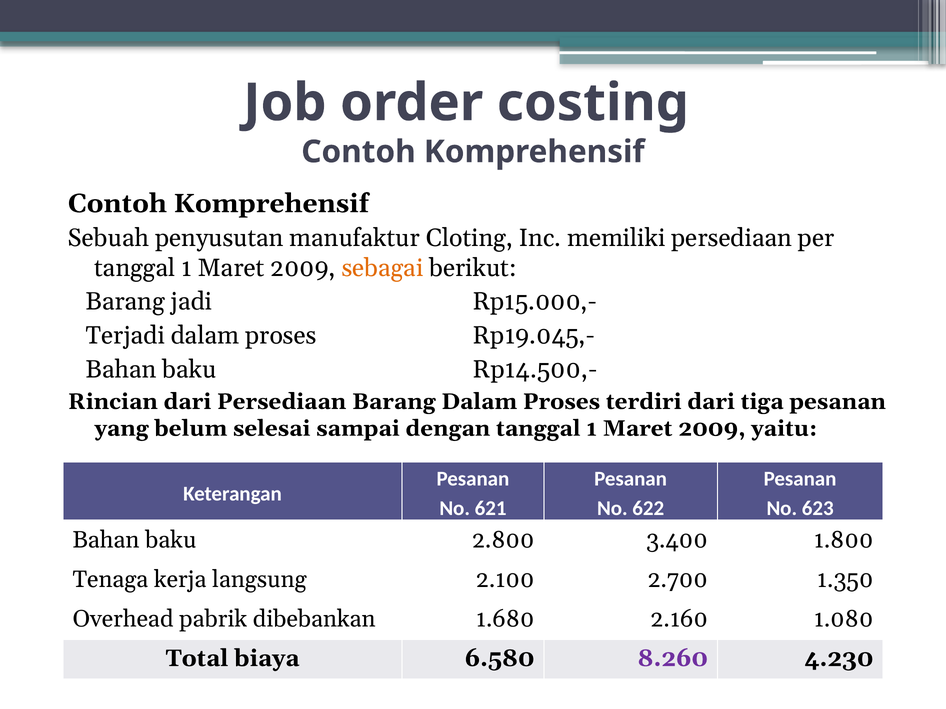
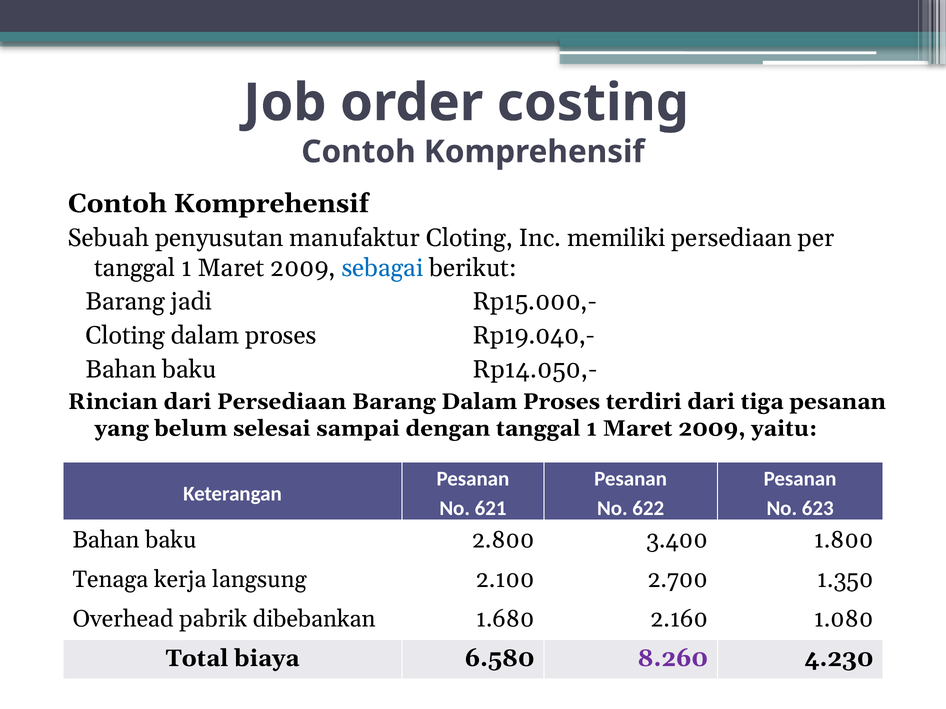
sebagai colour: orange -> blue (382, 268)
Terjadi: Terjadi -> Cloting (125, 336)
Rp19.045,-: Rp19.045,- -> Rp19.040,- (534, 336)
Rp14.500,-: Rp14.500,- -> Rp14.050,- (535, 370)
